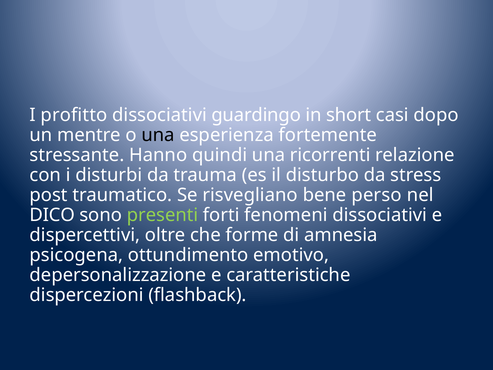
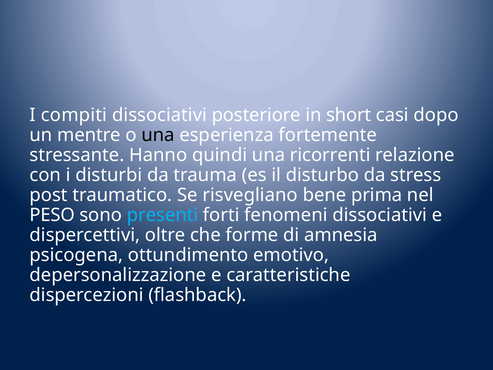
profitto: profitto -> compiti (74, 115)
guardingo: guardingo -> posteriore (256, 115)
perso: perso -> prima (377, 195)
DICO: DICO -> PESO (52, 215)
presenti colour: light green -> light blue (163, 215)
